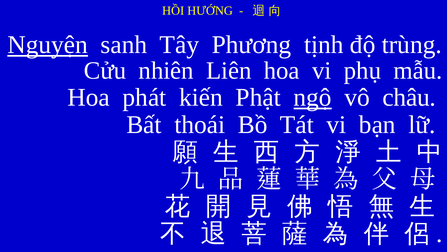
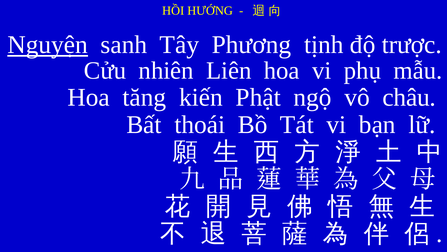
trùng: trùng -> trược (412, 45)
phát: phát -> tăng (144, 97)
ngộ underline: present -> none (313, 97)
